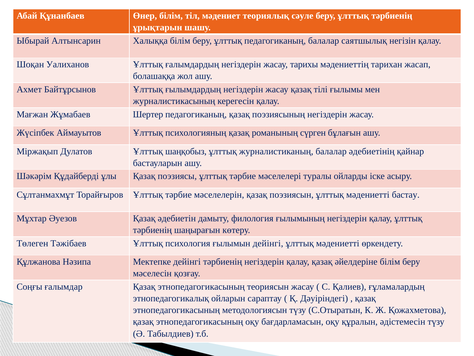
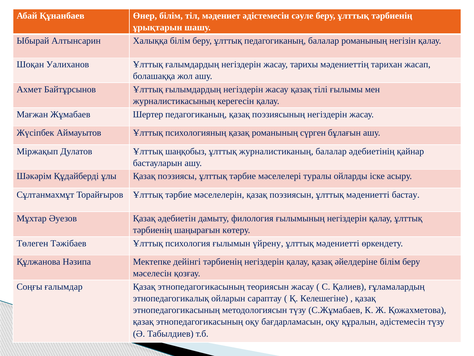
мәдениет теориялық: теориялық -> әдістемесін (266, 16)
балалар саятшылық: саятшылық -> романының (364, 41)
ғылымын дейінгі: дейінгі -> үйрену (268, 243)
Дәуіріндегі: Дәуіріндегі -> Келешегіне (324, 298)
С.Отыратын: С.Отыратын -> С.Жұмабаев (335, 310)
